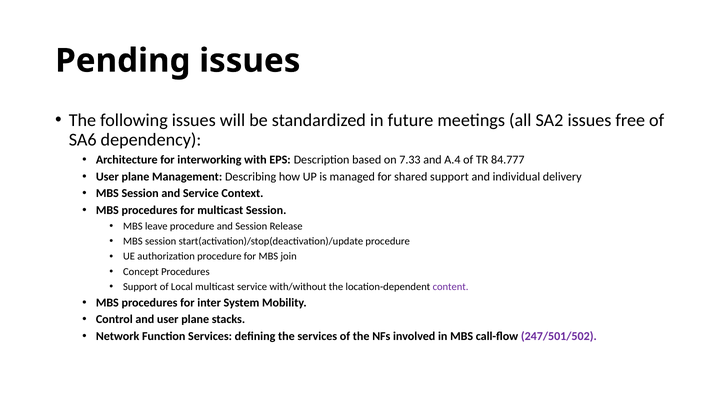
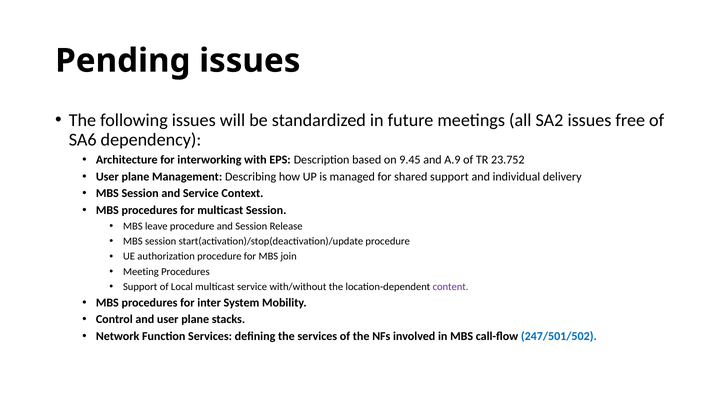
7.33: 7.33 -> 9.45 (410, 160)
A.4: A.4 -> A.9 (452, 160)
84.777: 84.777 -> 23.752 (508, 160)
Concept: Concept -> Meeting (141, 272)
247/501/502 colour: purple -> blue (559, 336)
